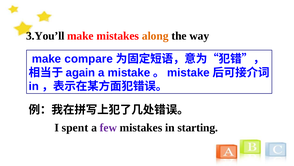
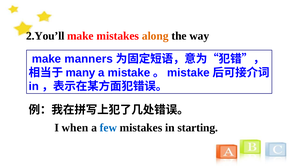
3.You’ll: 3.You’ll -> 2.You’ll (45, 36)
compare: compare -> manners (89, 59)
again: again -> many (80, 72)
spent: spent -> when (75, 127)
few colour: purple -> blue (108, 127)
